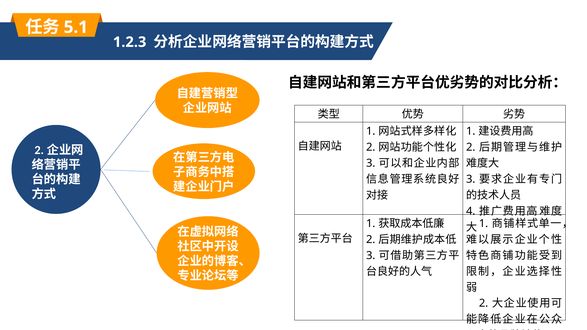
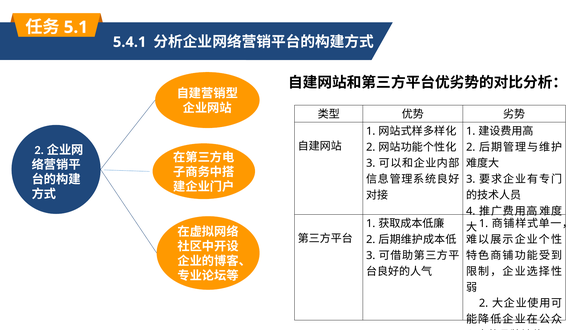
1.2.3: 1.2.3 -> 5.4.1 (130, 42)
